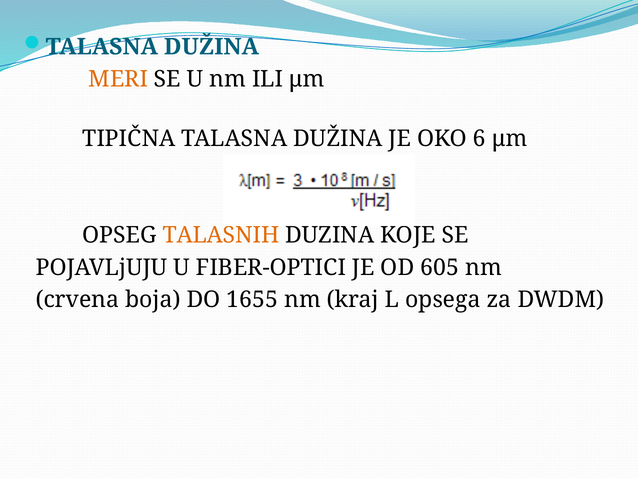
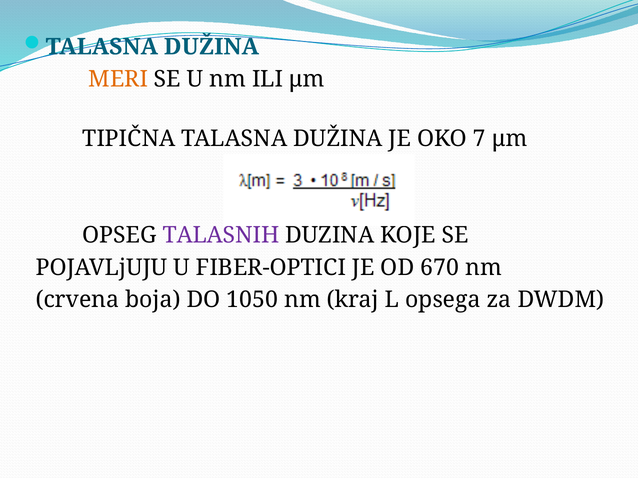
6: 6 -> 7 (479, 139)
TALASNIH colour: orange -> purple (221, 236)
605: 605 -> 670 (440, 268)
1655: 1655 -> 1050 (252, 300)
